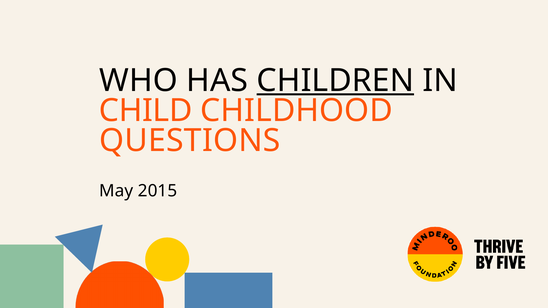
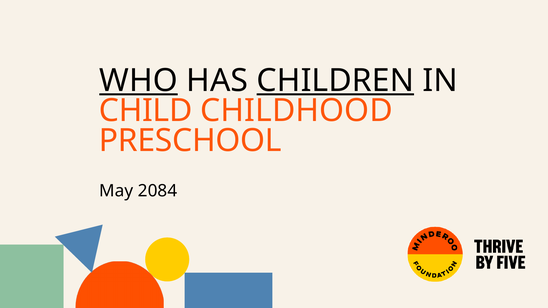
WHO underline: none -> present (138, 81)
QUESTIONS: QUESTIONS -> PRESCHOOL (190, 141)
2015: 2015 -> 2084 (158, 191)
